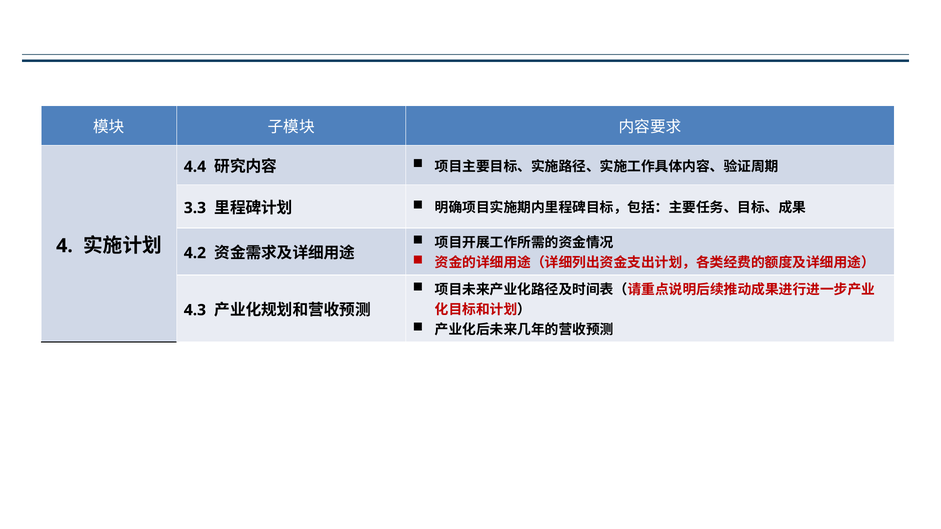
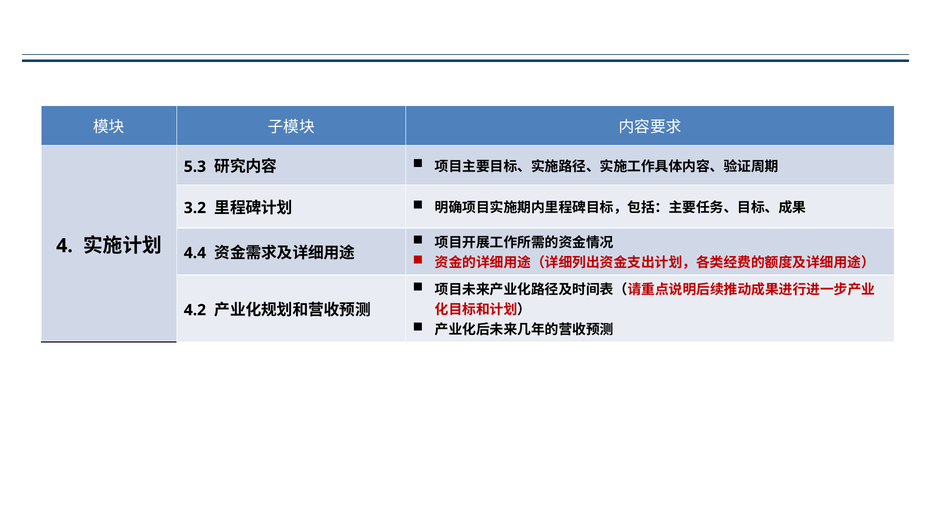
4.4: 4.4 -> 5.3 (195, 167)
3.3: 3.3 -> 3.2 (195, 208)
4.2: 4.2 -> 4.4 (195, 253)
4.3: 4.3 -> 4.2 (195, 310)
